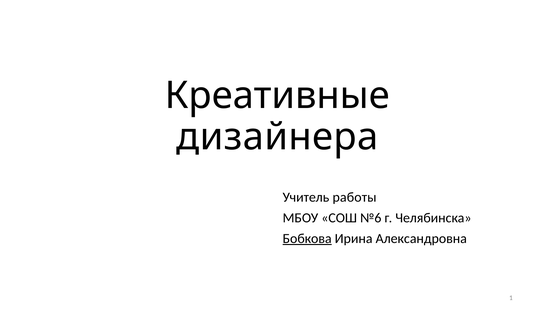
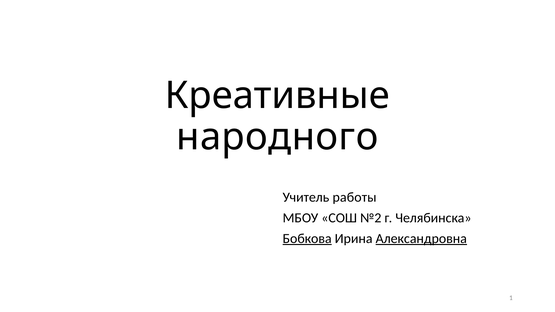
дизайнера: дизайнера -> народного (277, 137)
№6: №6 -> №2 (371, 218)
Александровна underline: none -> present (421, 239)
